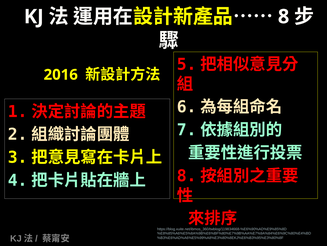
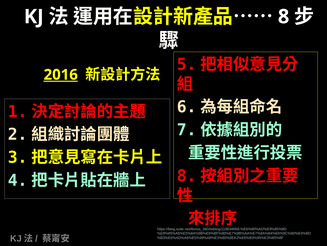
2016 underline: none -> present (61, 75)
